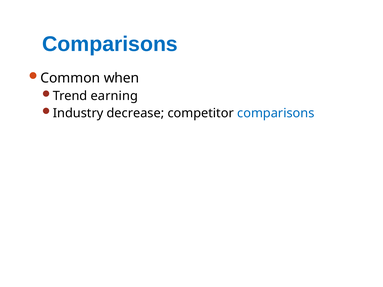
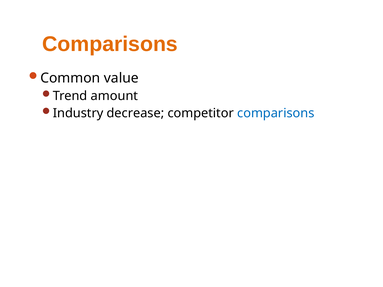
Comparisons colour: blue -> orange (110, 44)
when: when -> value (121, 78)
earning: earning -> amount (114, 96)
